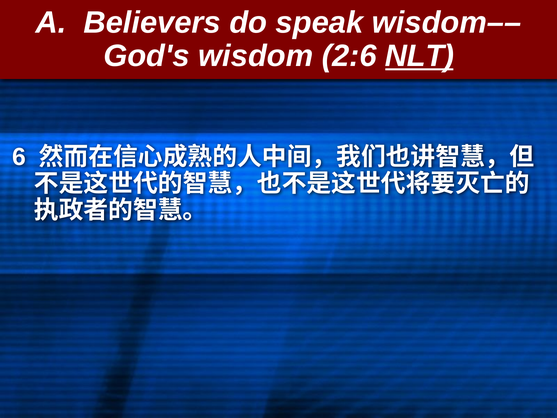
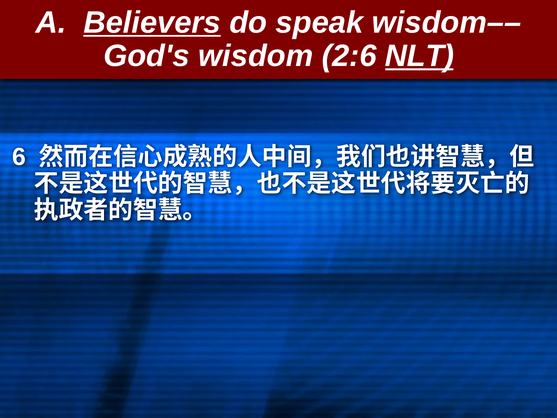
Believers underline: none -> present (152, 23)
